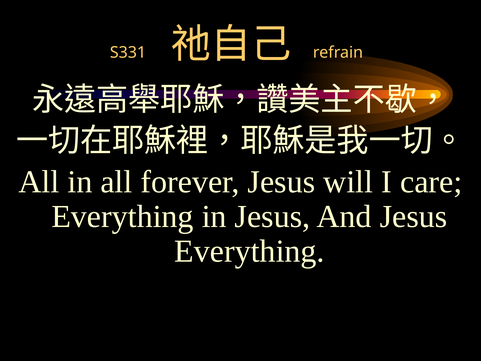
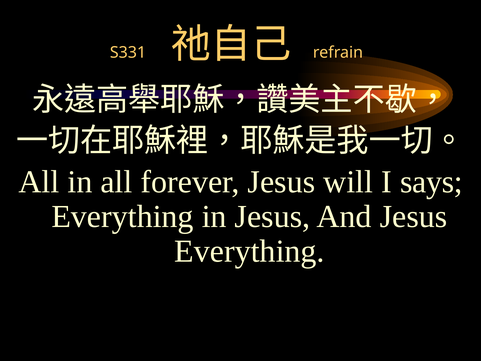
care: care -> says (431, 182)
